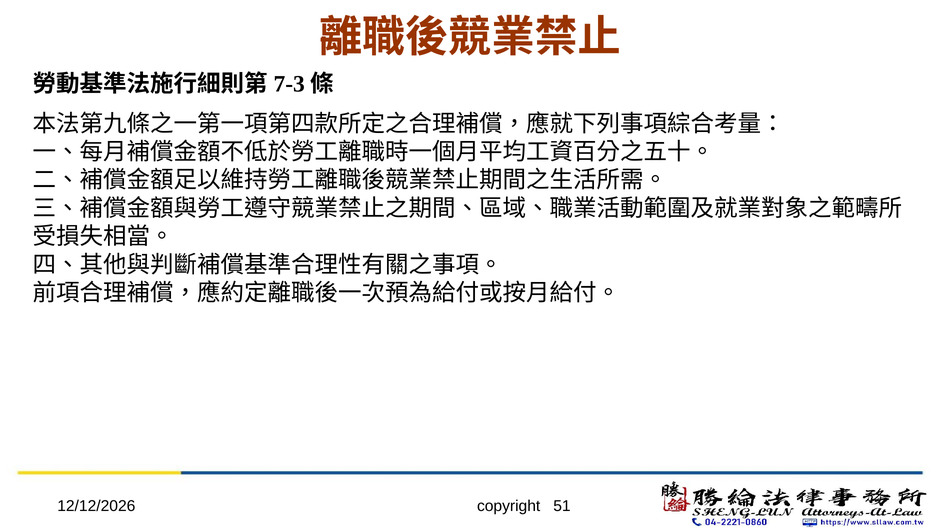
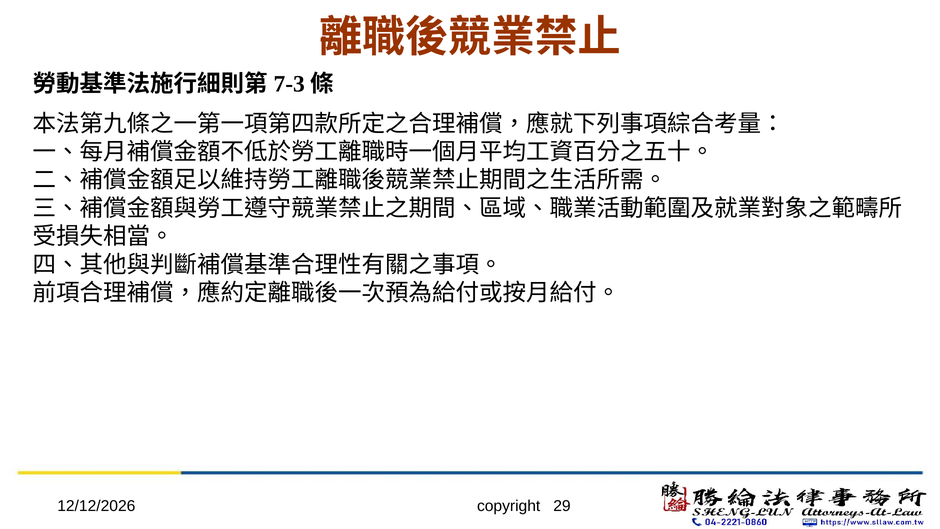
51: 51 -> 29 (562, 506)
